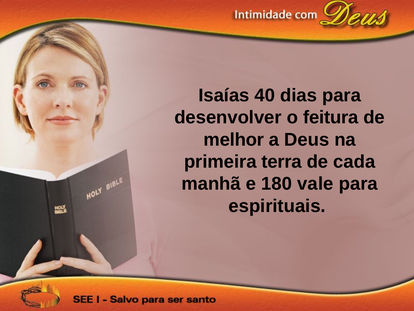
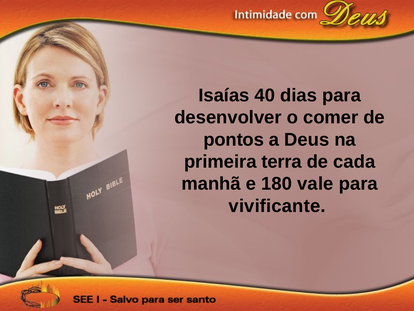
feitura: feitura -> comer (331, 117)
melhor: melhor -> pontos (234, 139)
espirituais: espirituais -> vivificante (277, 206)
